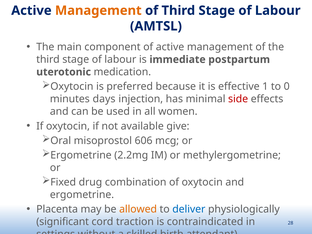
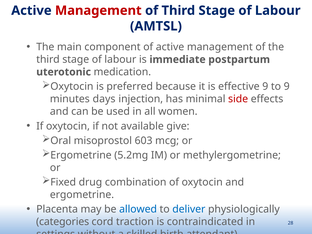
Management colour: orange -> red (98, 11)
effective 1: 1 -> 9 (265, 87)
to 0: 0 -> 9 (287, 87)
606: 606 -> 603 (144, 141)
2.2mg: 2.2mg -> 5.2mg (131, 155)
allowed colour: orange -> blue (138, 209)
significant: significant -> categories (63, 222)
